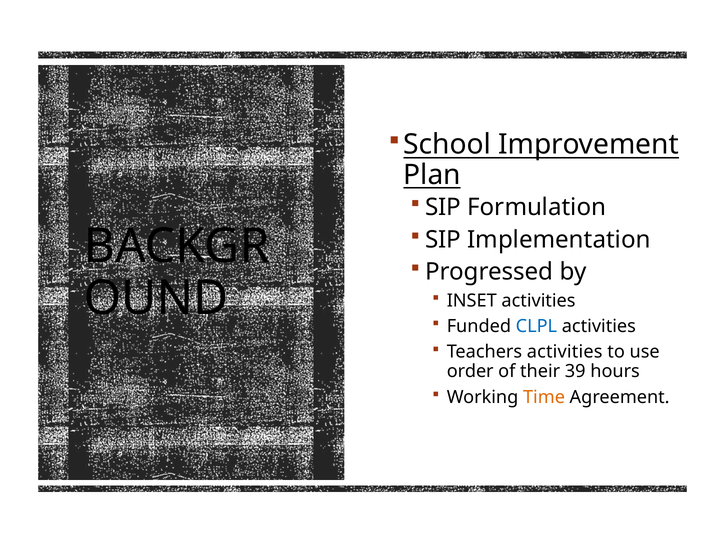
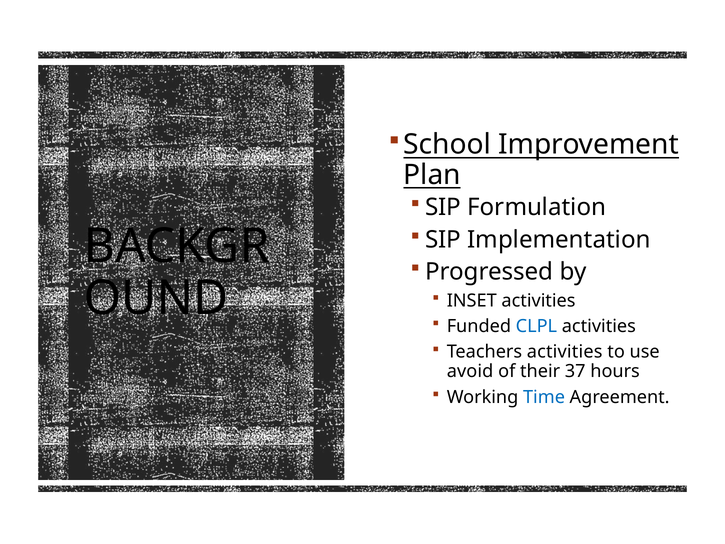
order: order -> avoid (470, 371)
39: 39 -> 37 (575, 371)
Time colour: orange -> blue (544, 397)
